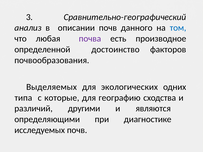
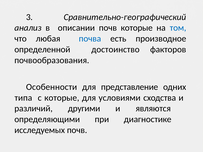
почв данного: данного -> которые (137, 28)
почва colour: purple -> blue (90, 39)
Выделяемых: Выделяемых -> Особенности (52, 87)
экологических: экологических -> представление (130, 87)
географию: географию -> условиями (120, 98)
